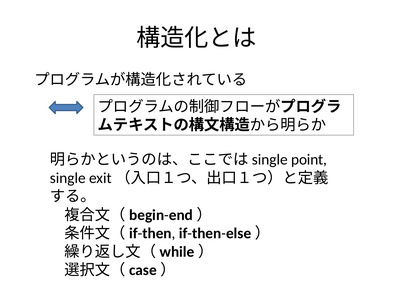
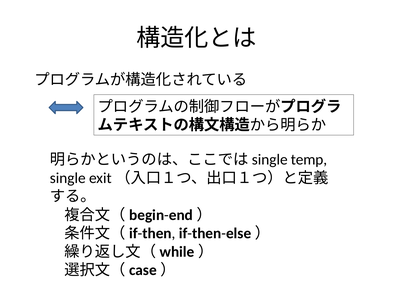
point: point -> temp (309, 160)
